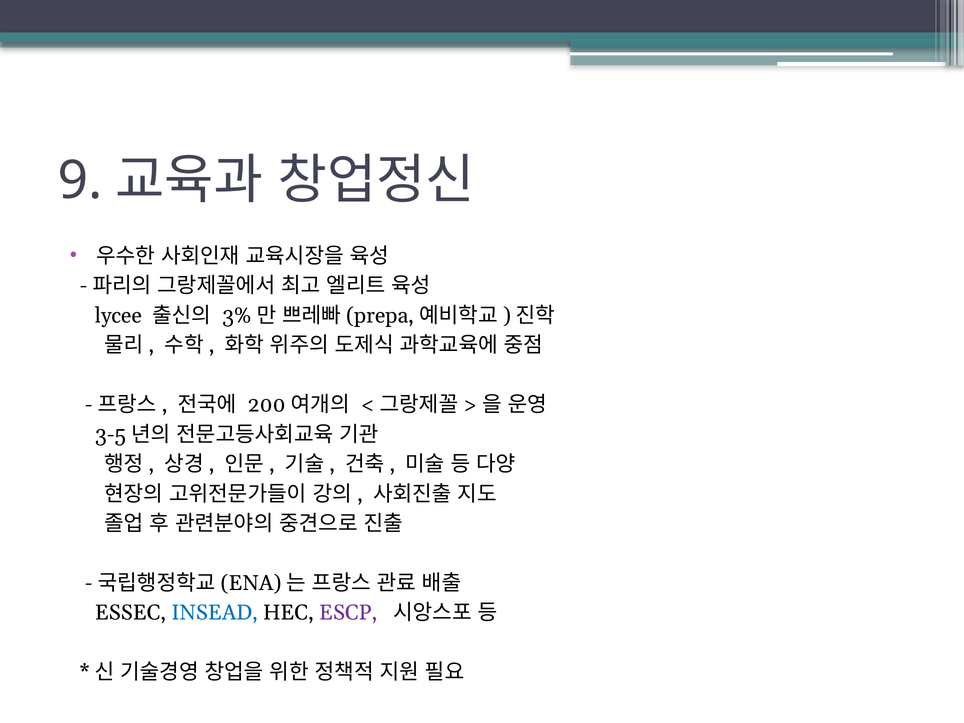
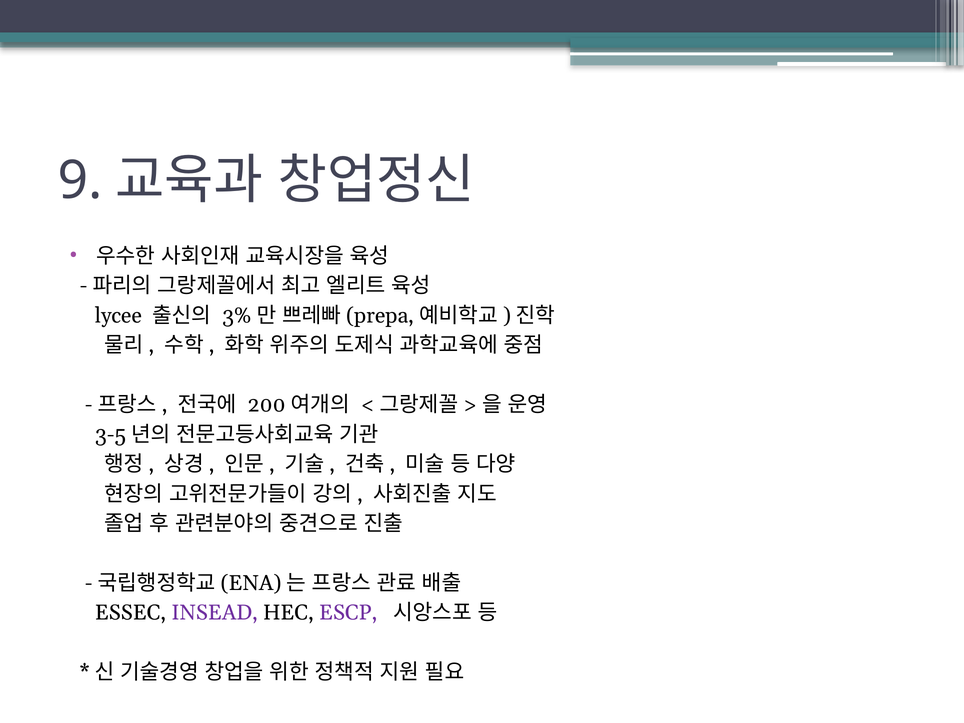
INSEAD colour: blue -> purple (215, 613)
